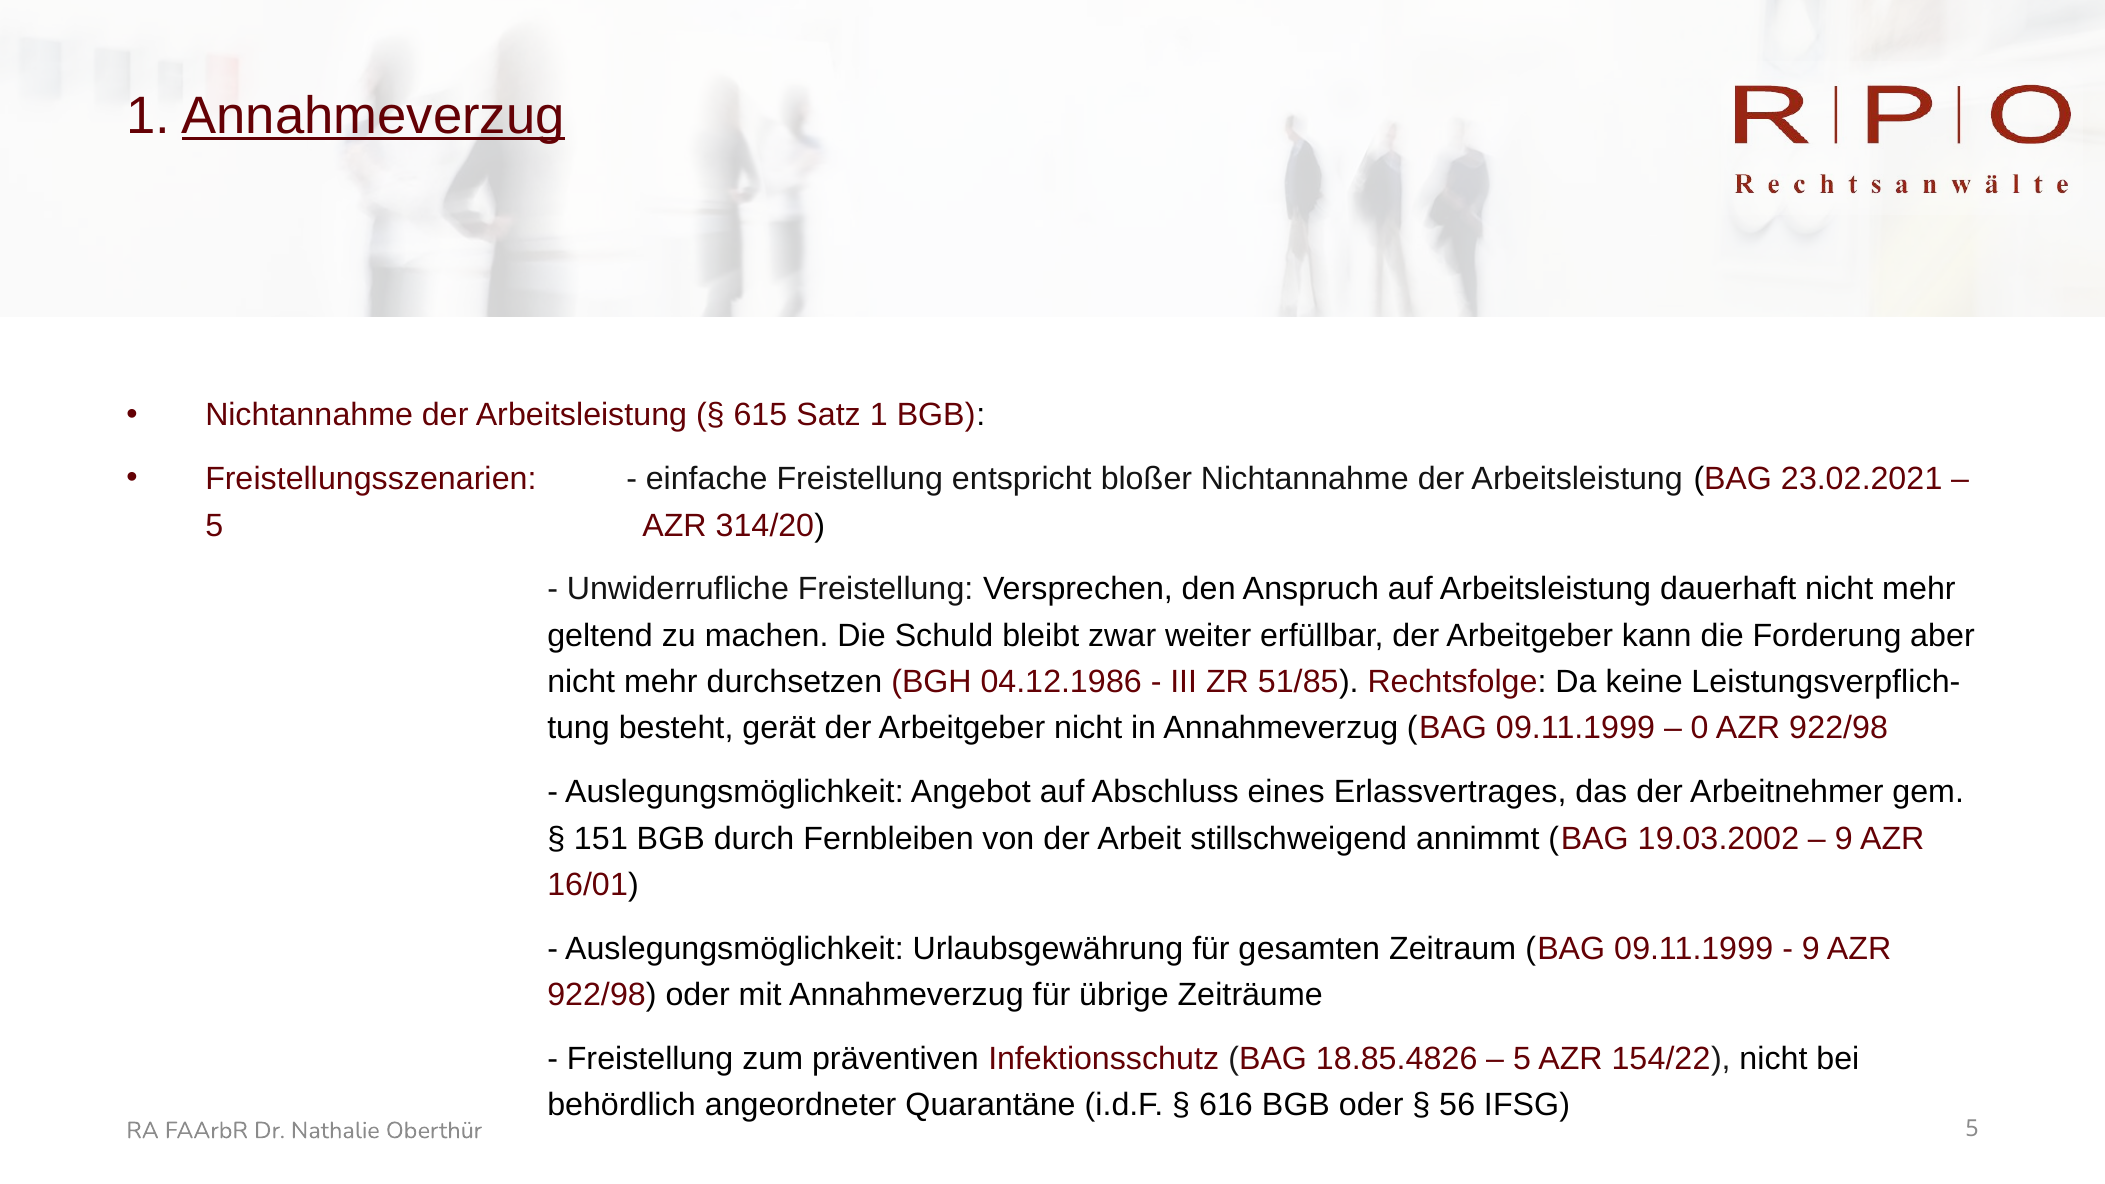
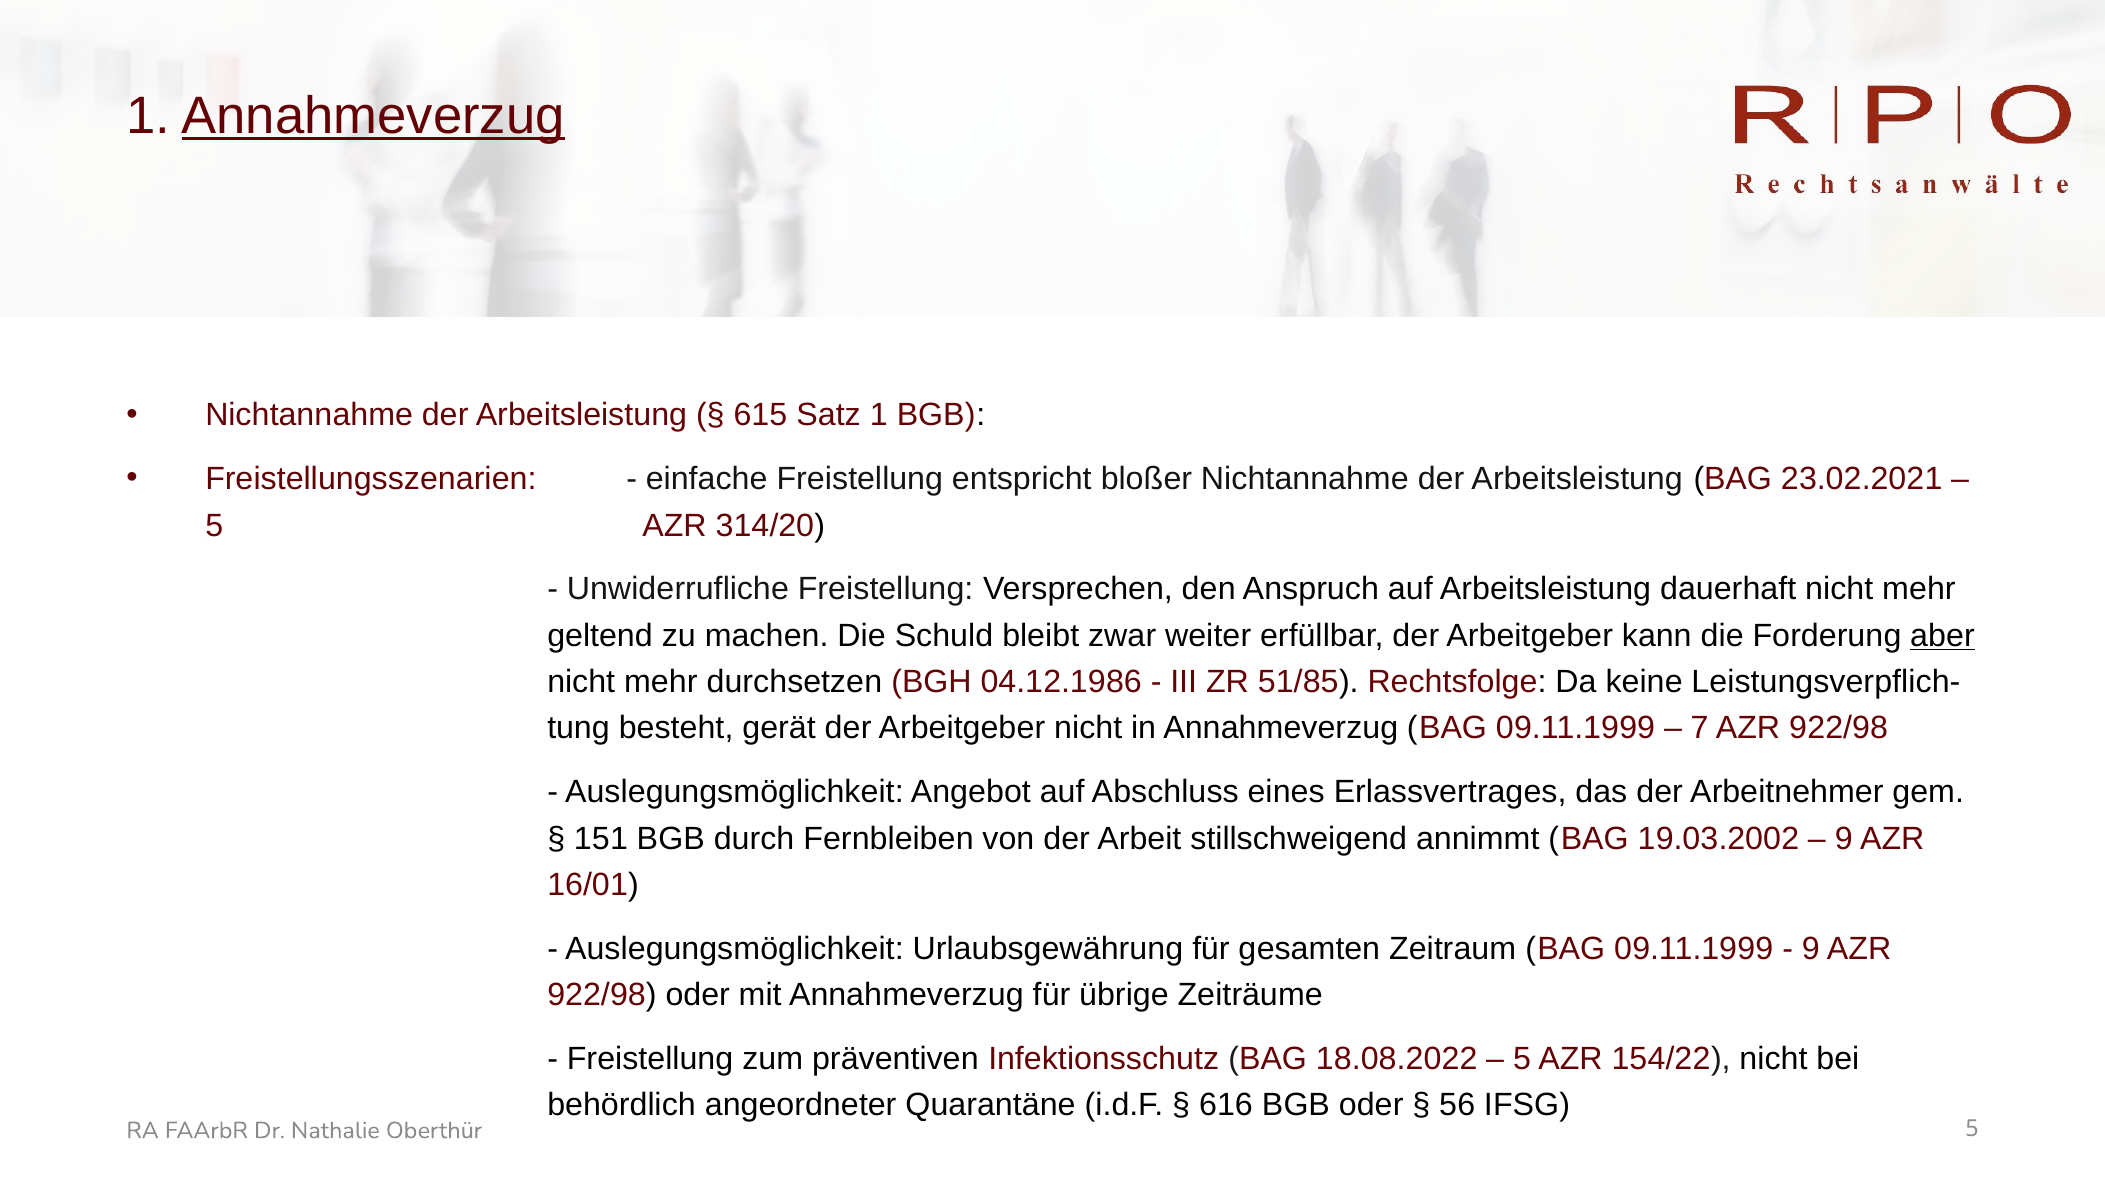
aber underline: none -> present (1942, 636)
0: 0 -> 7 (1700, 728)
18.85.4826: 18.85.4826 -> 18.08.2022 (1397, 1059)
